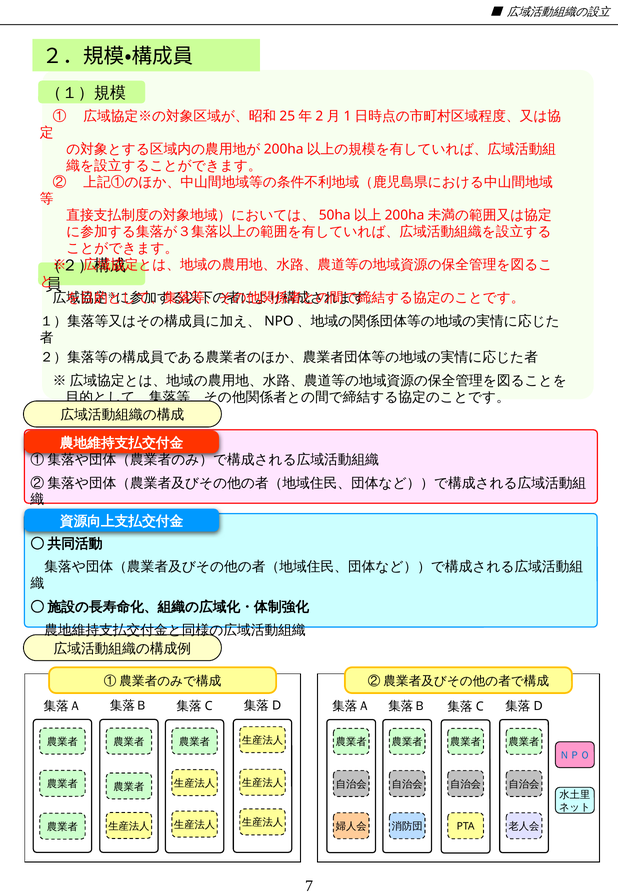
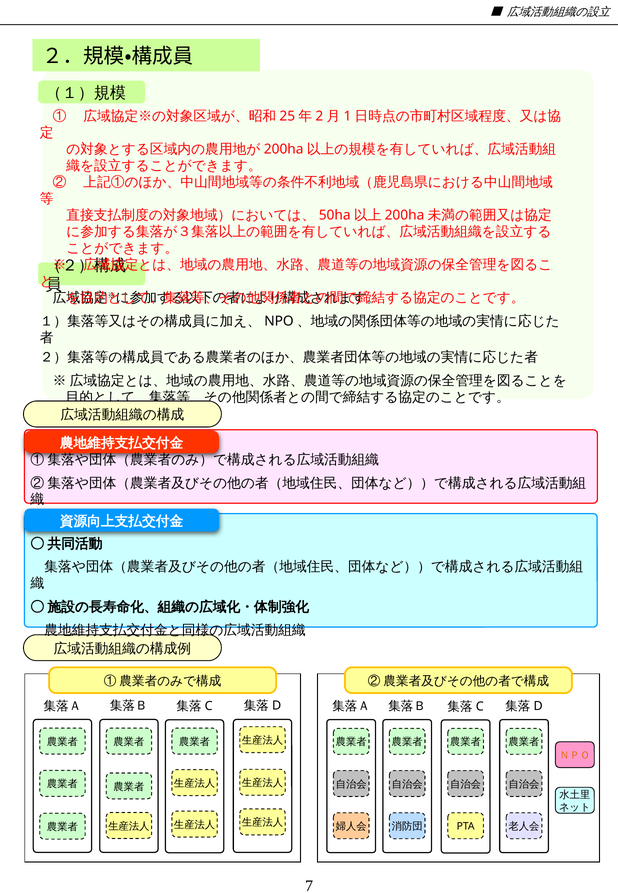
ＮＰＯ colour: blue -> orange (575, 755)
